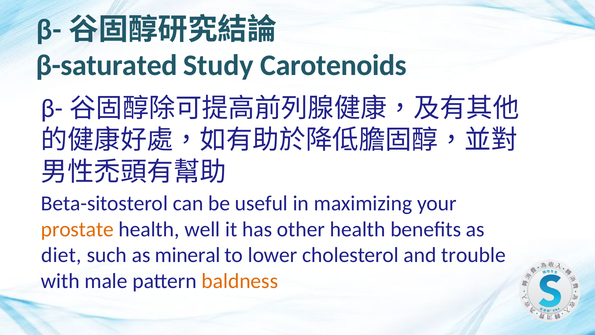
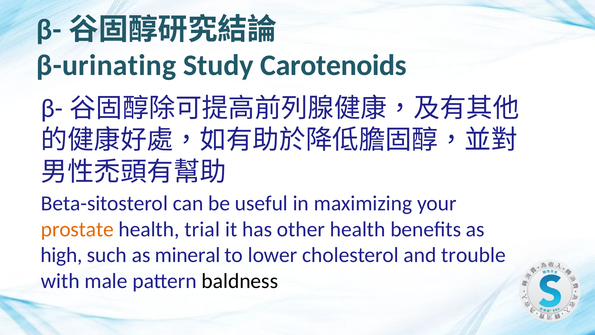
β-saturated: β-saturated -> β-urinating (106, 65)
well: well -> trial (202, 229)
diet: diet -> high (62, 255)
baldness colour: orange -> black (240, 281)
